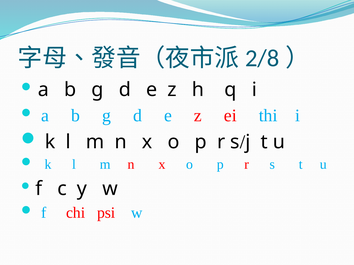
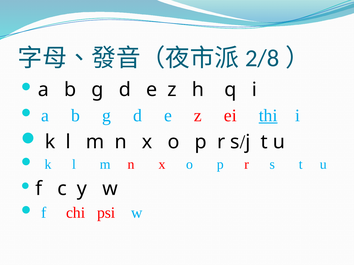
thi underline: none -> present (268, 116)
